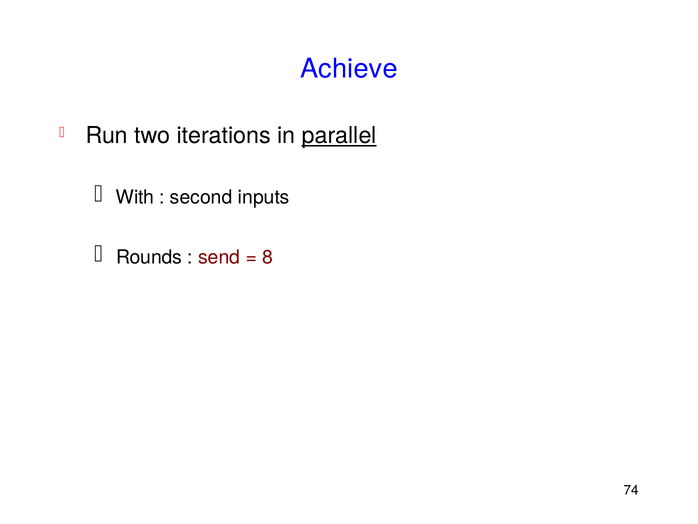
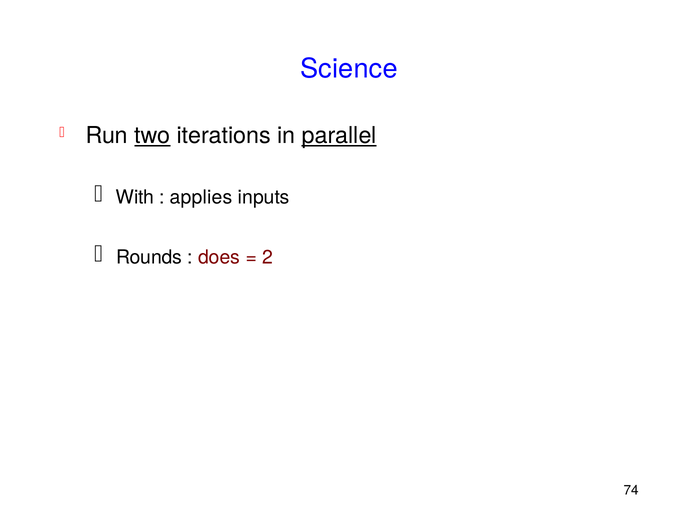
Achieve: Achieve -> Science (349, 69)
two underline: none -> present (152, 135)
second: second -> applies (201, 197)
send: send -> does (219, 257)
8: 8 -> 2 (268, 257)
